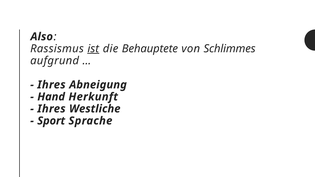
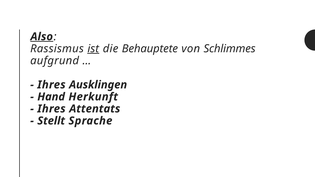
Also underline: none -> present (42, 37)
Abneigung: Abneigung -> Ausklingen (98, 85)
Westliche: Westliche -> Attentats (95, 109)
Sport: Sport -> Stellt (51, 121)
